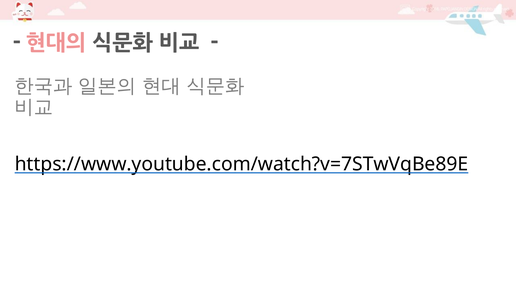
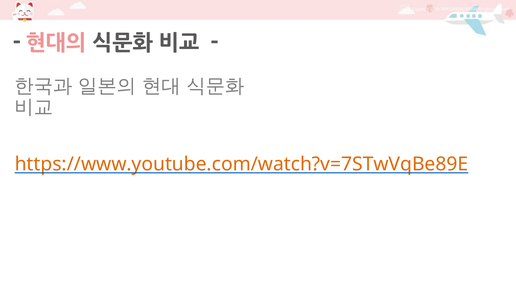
https://www.youtube.com/watch?v=7STwVqBe89E colour: black -> orange (241, 164)
